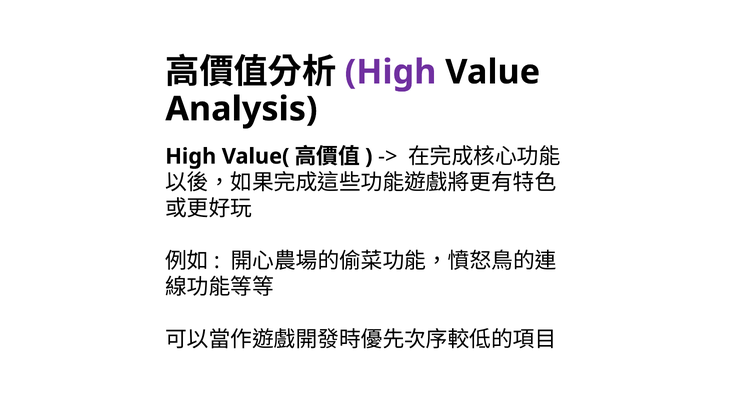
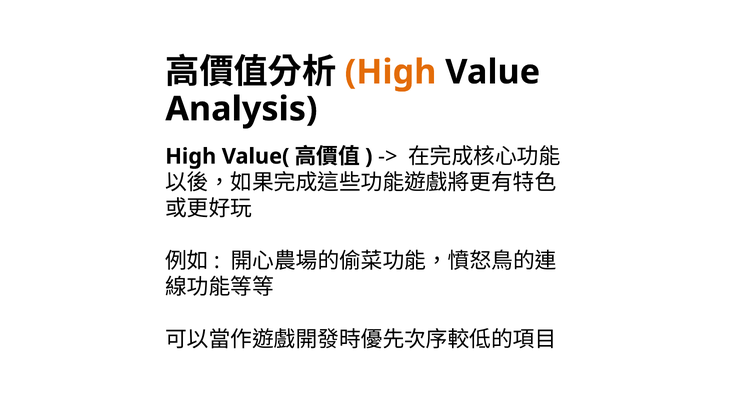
High colour: purple -> orange (391, 72)
